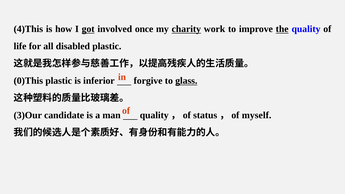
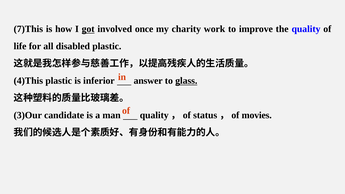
4)This: 4)This -> 7)This (28, 29)
charity underline: present -> none (186, 29)
the underline: present -> none (282, 29)
0)This: 0)This -> 4)This (28, 81)
forgive: forgive -> answer (148, 81)
myself: myself -> movies (257, 115)
